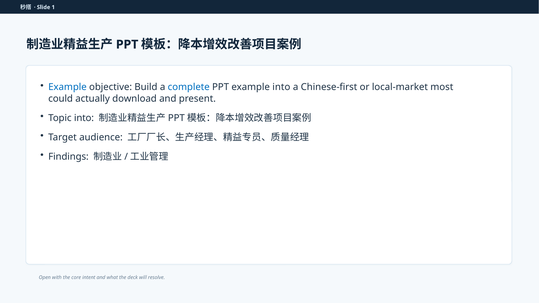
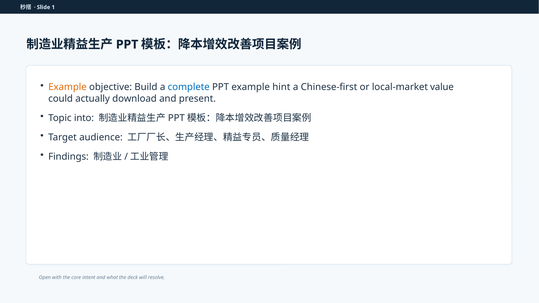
Example colour: blue -> orange (67, 87)
example into: into -> hint (281, 87)
most: most -> value (442, 87)
